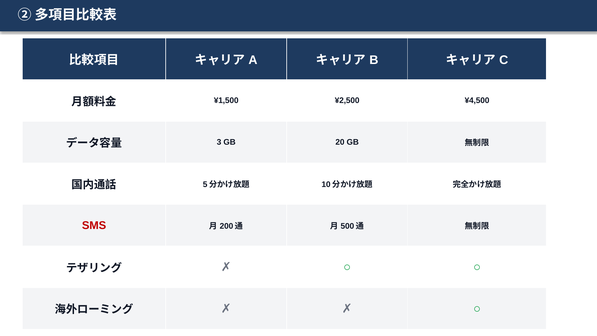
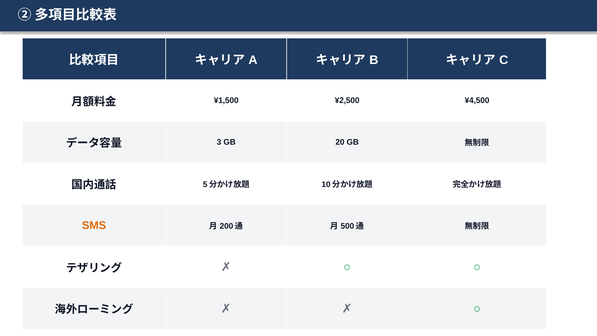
SMS colour: red -> orange (94, 225)
